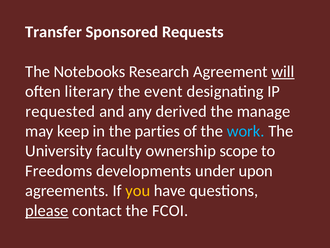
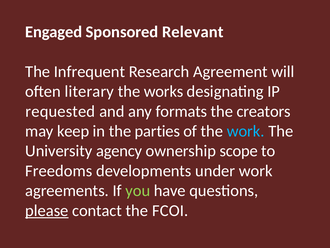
Transfer: Transfer -> Engaged (54, 32)
Requests: Requests -> Relevant (193, 32)
Notebooks: Notebooks -> Infrequent (89, 72)
will underline: present -> none (283, 72)
event: event -> works (164, 91)
derived: derived -> formats (181, 111)
manage: manage -> creators (264, 111)
faculty: faculty -> agency (119, 151)
under upon: upon -> work (256, 171)
you colour: yellow -> light green (138, 190)
